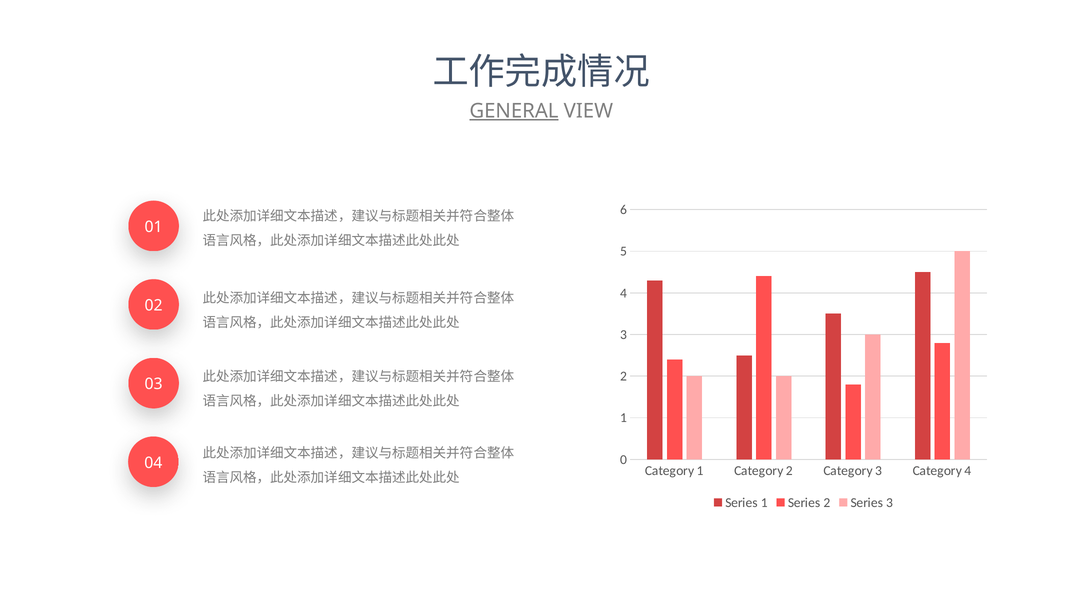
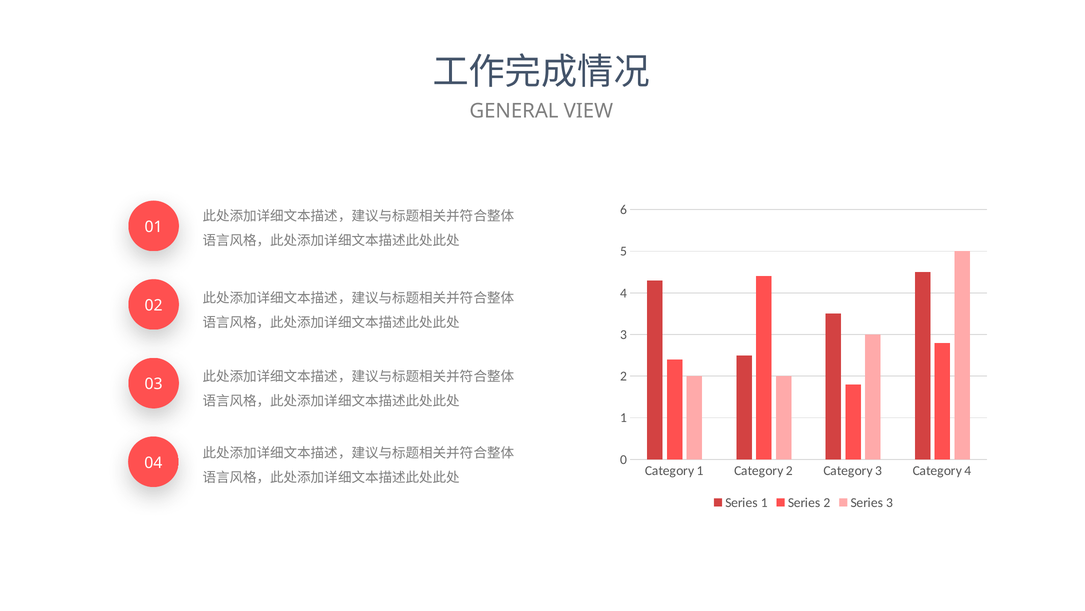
GENERAL underline: present -> none (514, 111)
